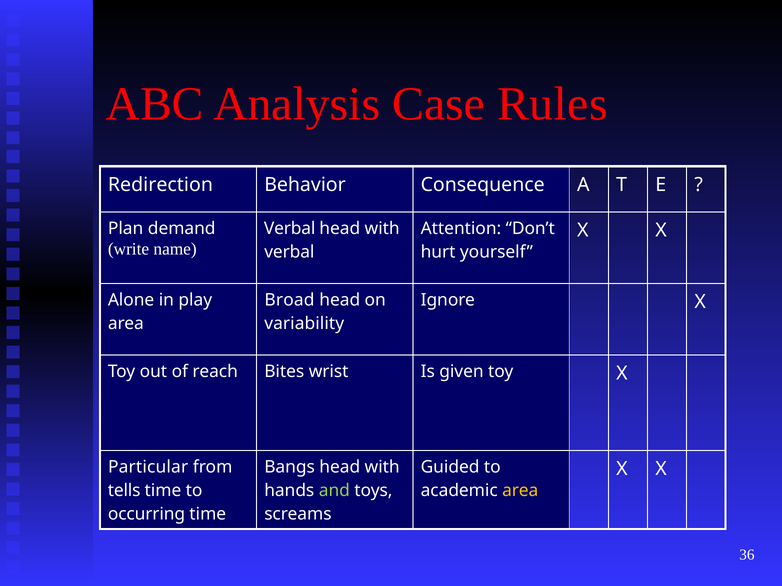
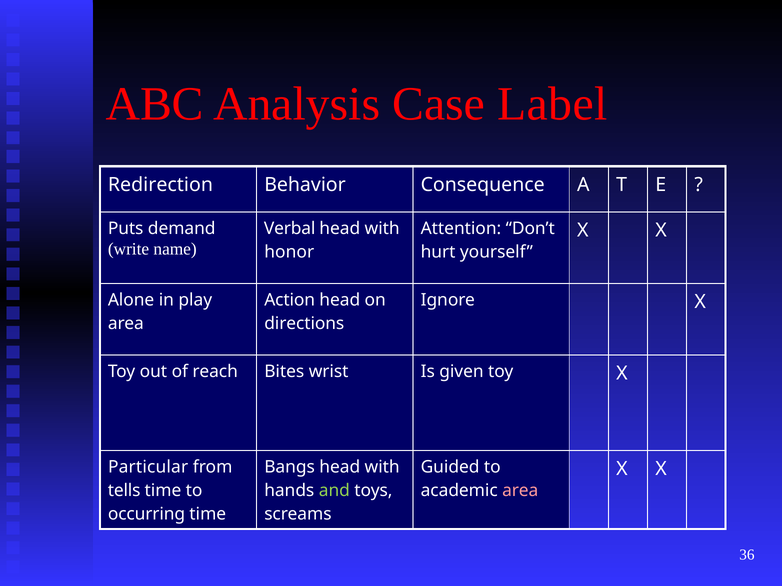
Rules: Rules -> Label (552, 104)
Plan: Plan -> Puts (126, 229)
verbal: verbal -> honor (289, 252)
Broad: Broad -> Action (290, 300)
variability: variability -> directions (304, 324)
area colour: yellow -> pink (520, 491)
